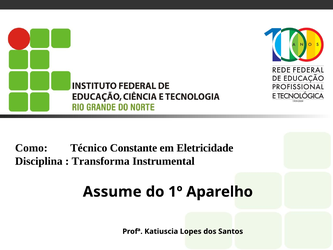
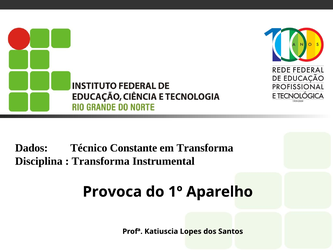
Como: Como -> Dados (31, 148)
em Eletricidade: Eletricidade -> Transforma (205, 148)
Assume: Assume -> Provoca (112, 192)
